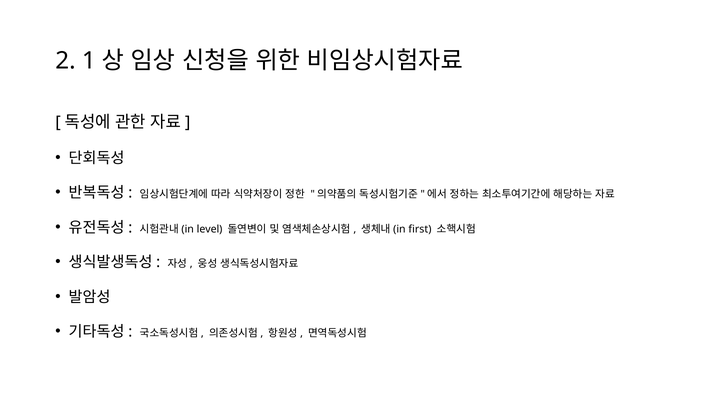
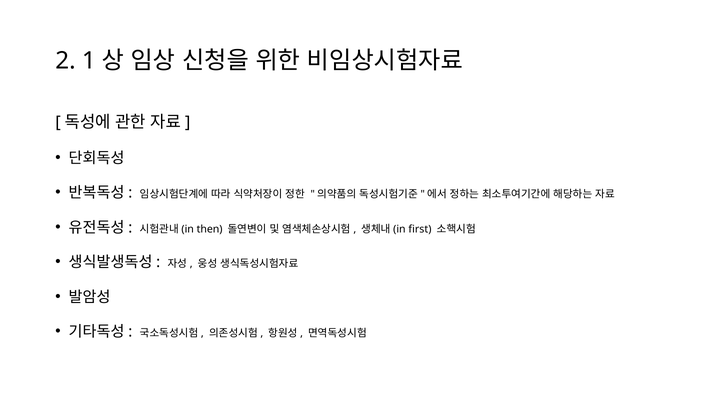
level: level -> then (210, 229)
